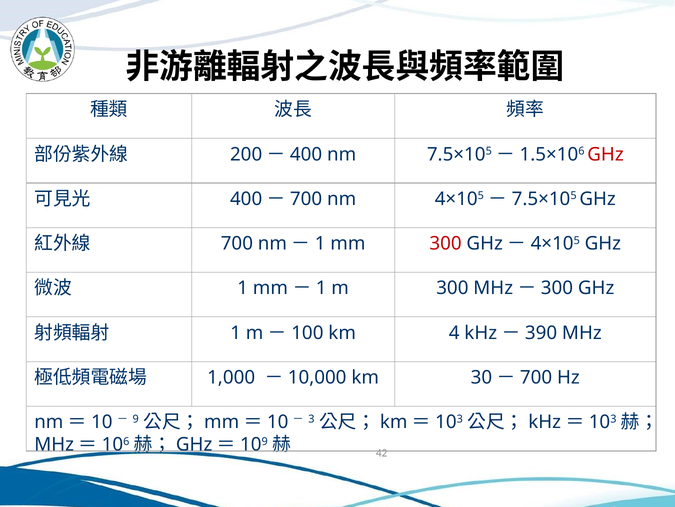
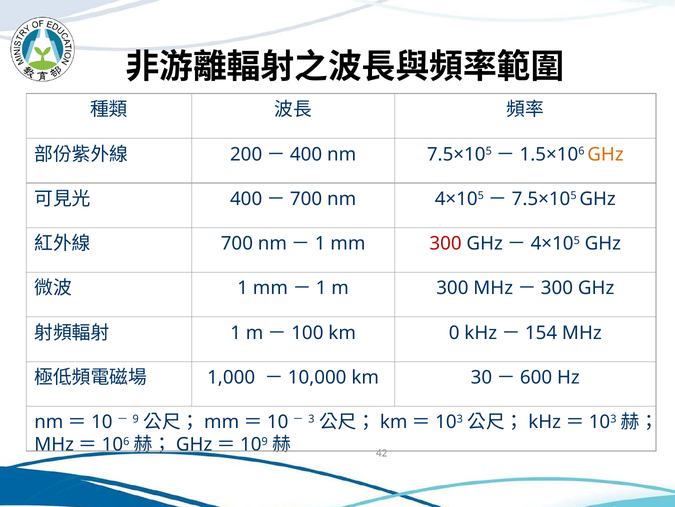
GHz colour: red -> orange (606, 154)
4: 4 -> 0 (454, 332)
390: 390 -> 154 (541, 332)
700: 700 -> 600 (536, 377)
